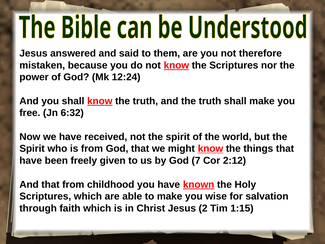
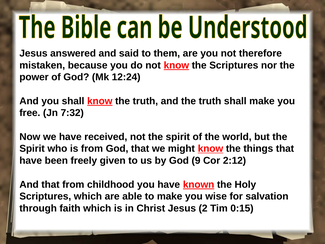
6:32: 6:32 -> 7:32 (72, 113)
7: 7 -> 9 (196, 160)
1:15: 1:15 -> 0:15 (242, 208)
